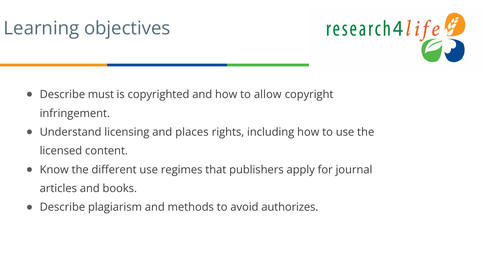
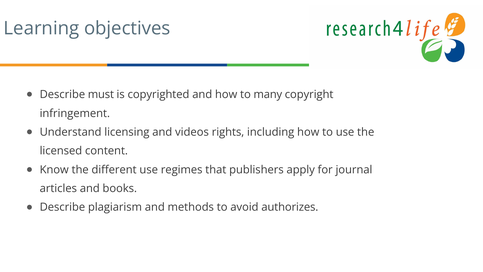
allow: allow -> many (268, 94)
places: places -> videos (192, 132)
